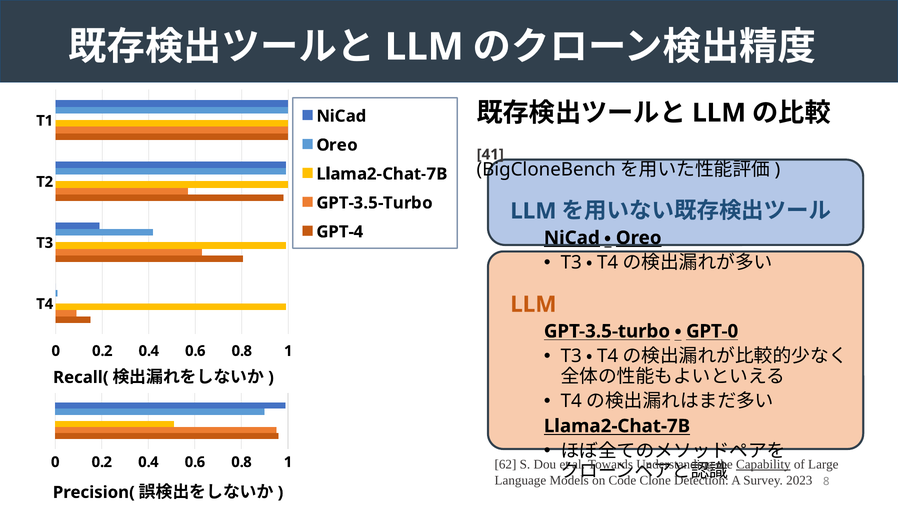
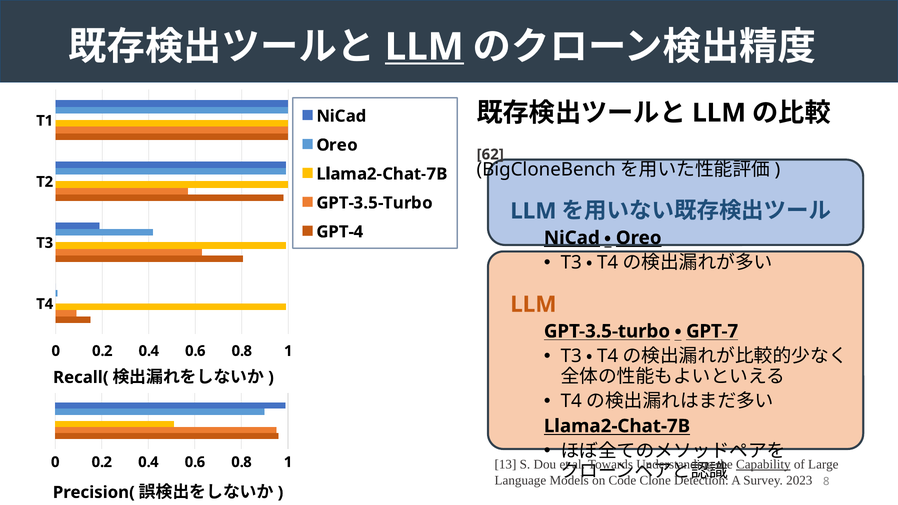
LLM underline: none -> present (424, 47)
41: 41 -> 62 (490, 155)
GPT-0: GPT-0 -> GPT-7 (712, 331)
62: 62 -> 13 (506, 465)
